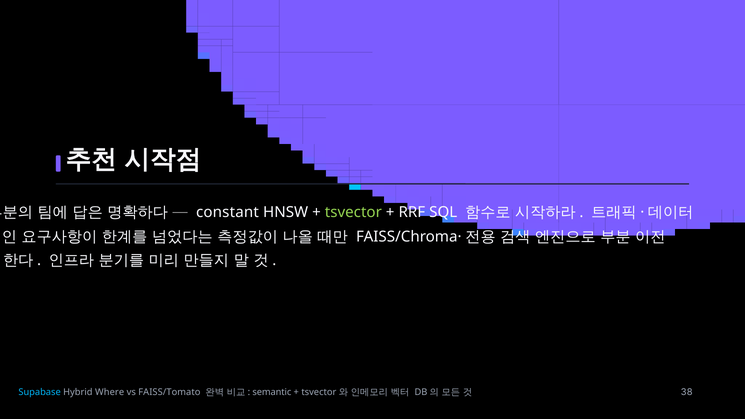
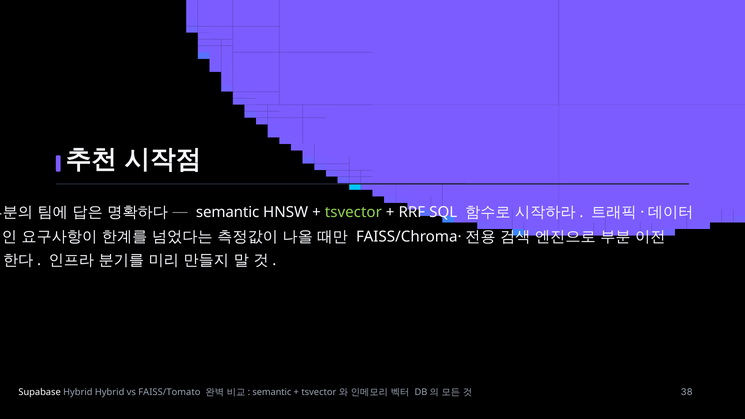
constant: constant -> semantic (228, 212)
Supabase colour: light blue -> white (40, 392)
Hybrid Where: Where -> Hybrid (110, 392)
